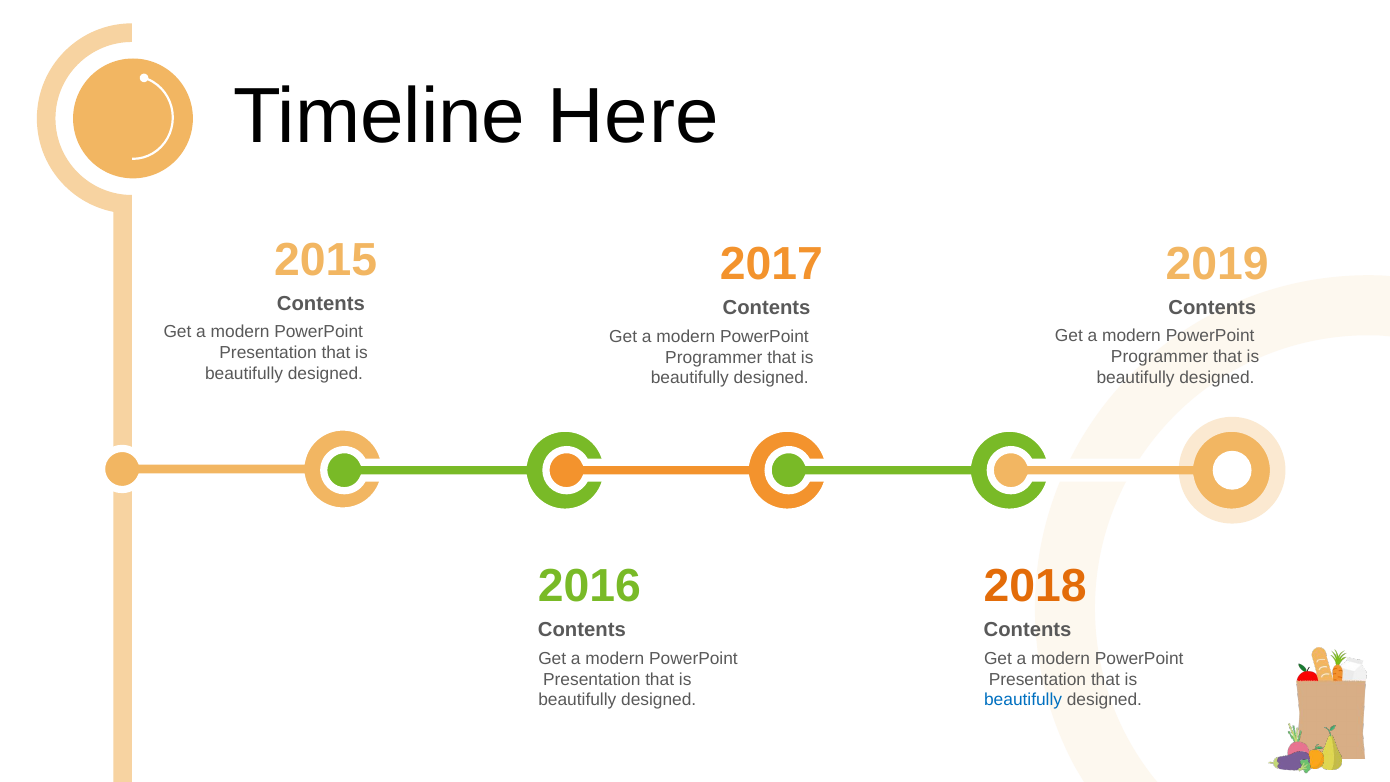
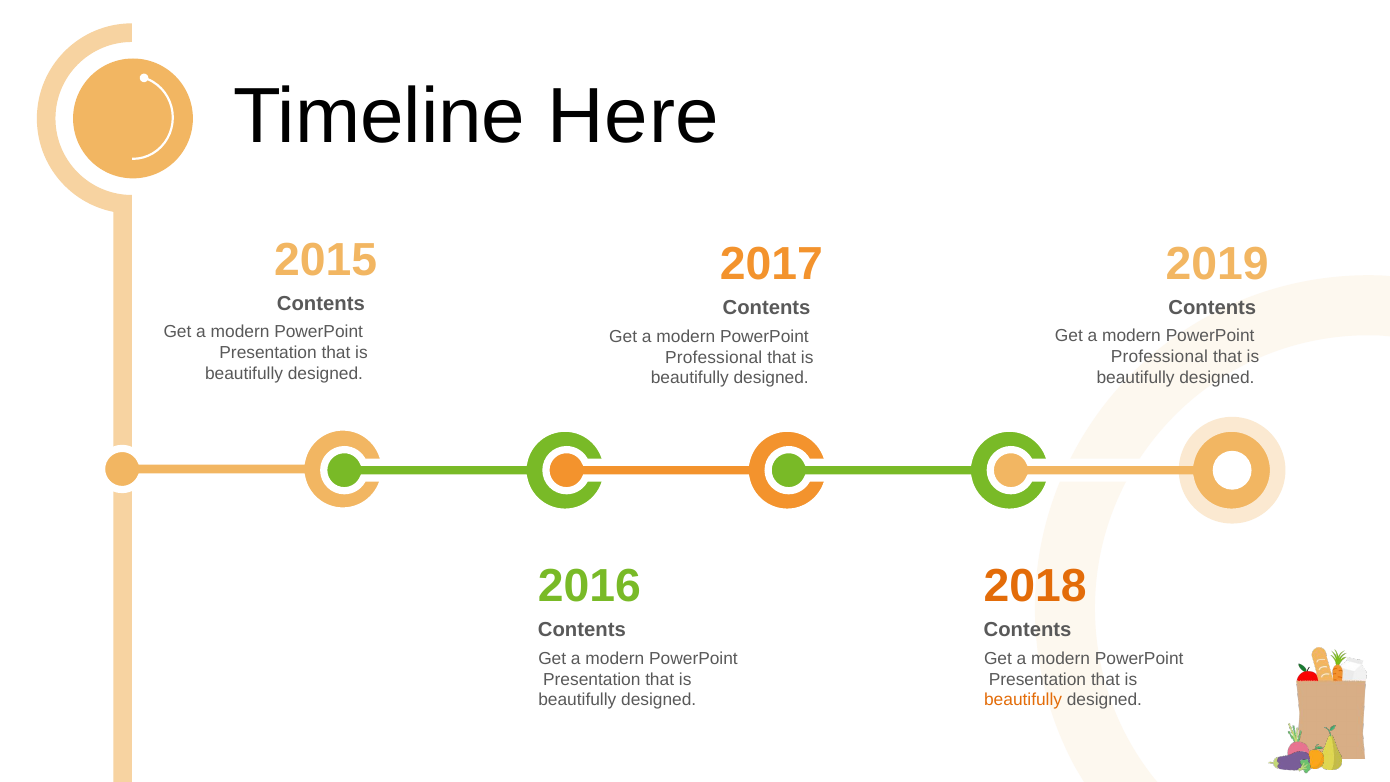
Programmer: Programmer -> Professional (1159, 357)
Programmer: Programmer -> Professional (714, 357)
beautifully colour: blue -> orange (1023, 700)
